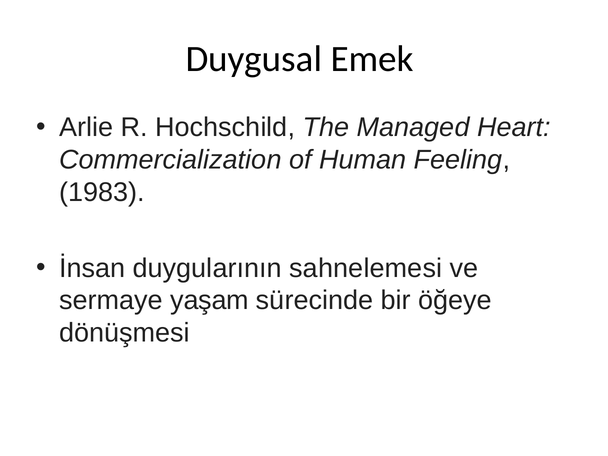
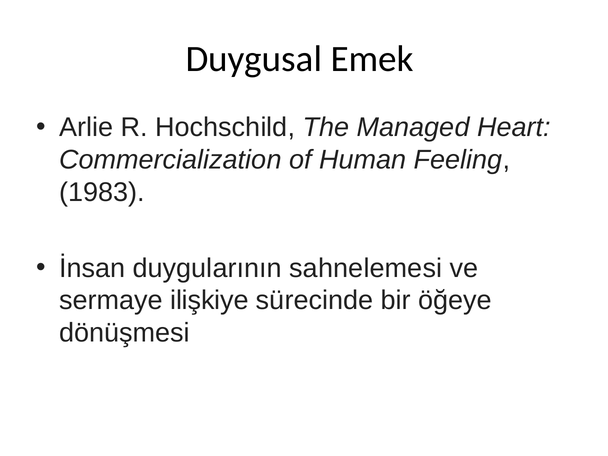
yaşam: yaşam -> ilişkiye (209, 301)
